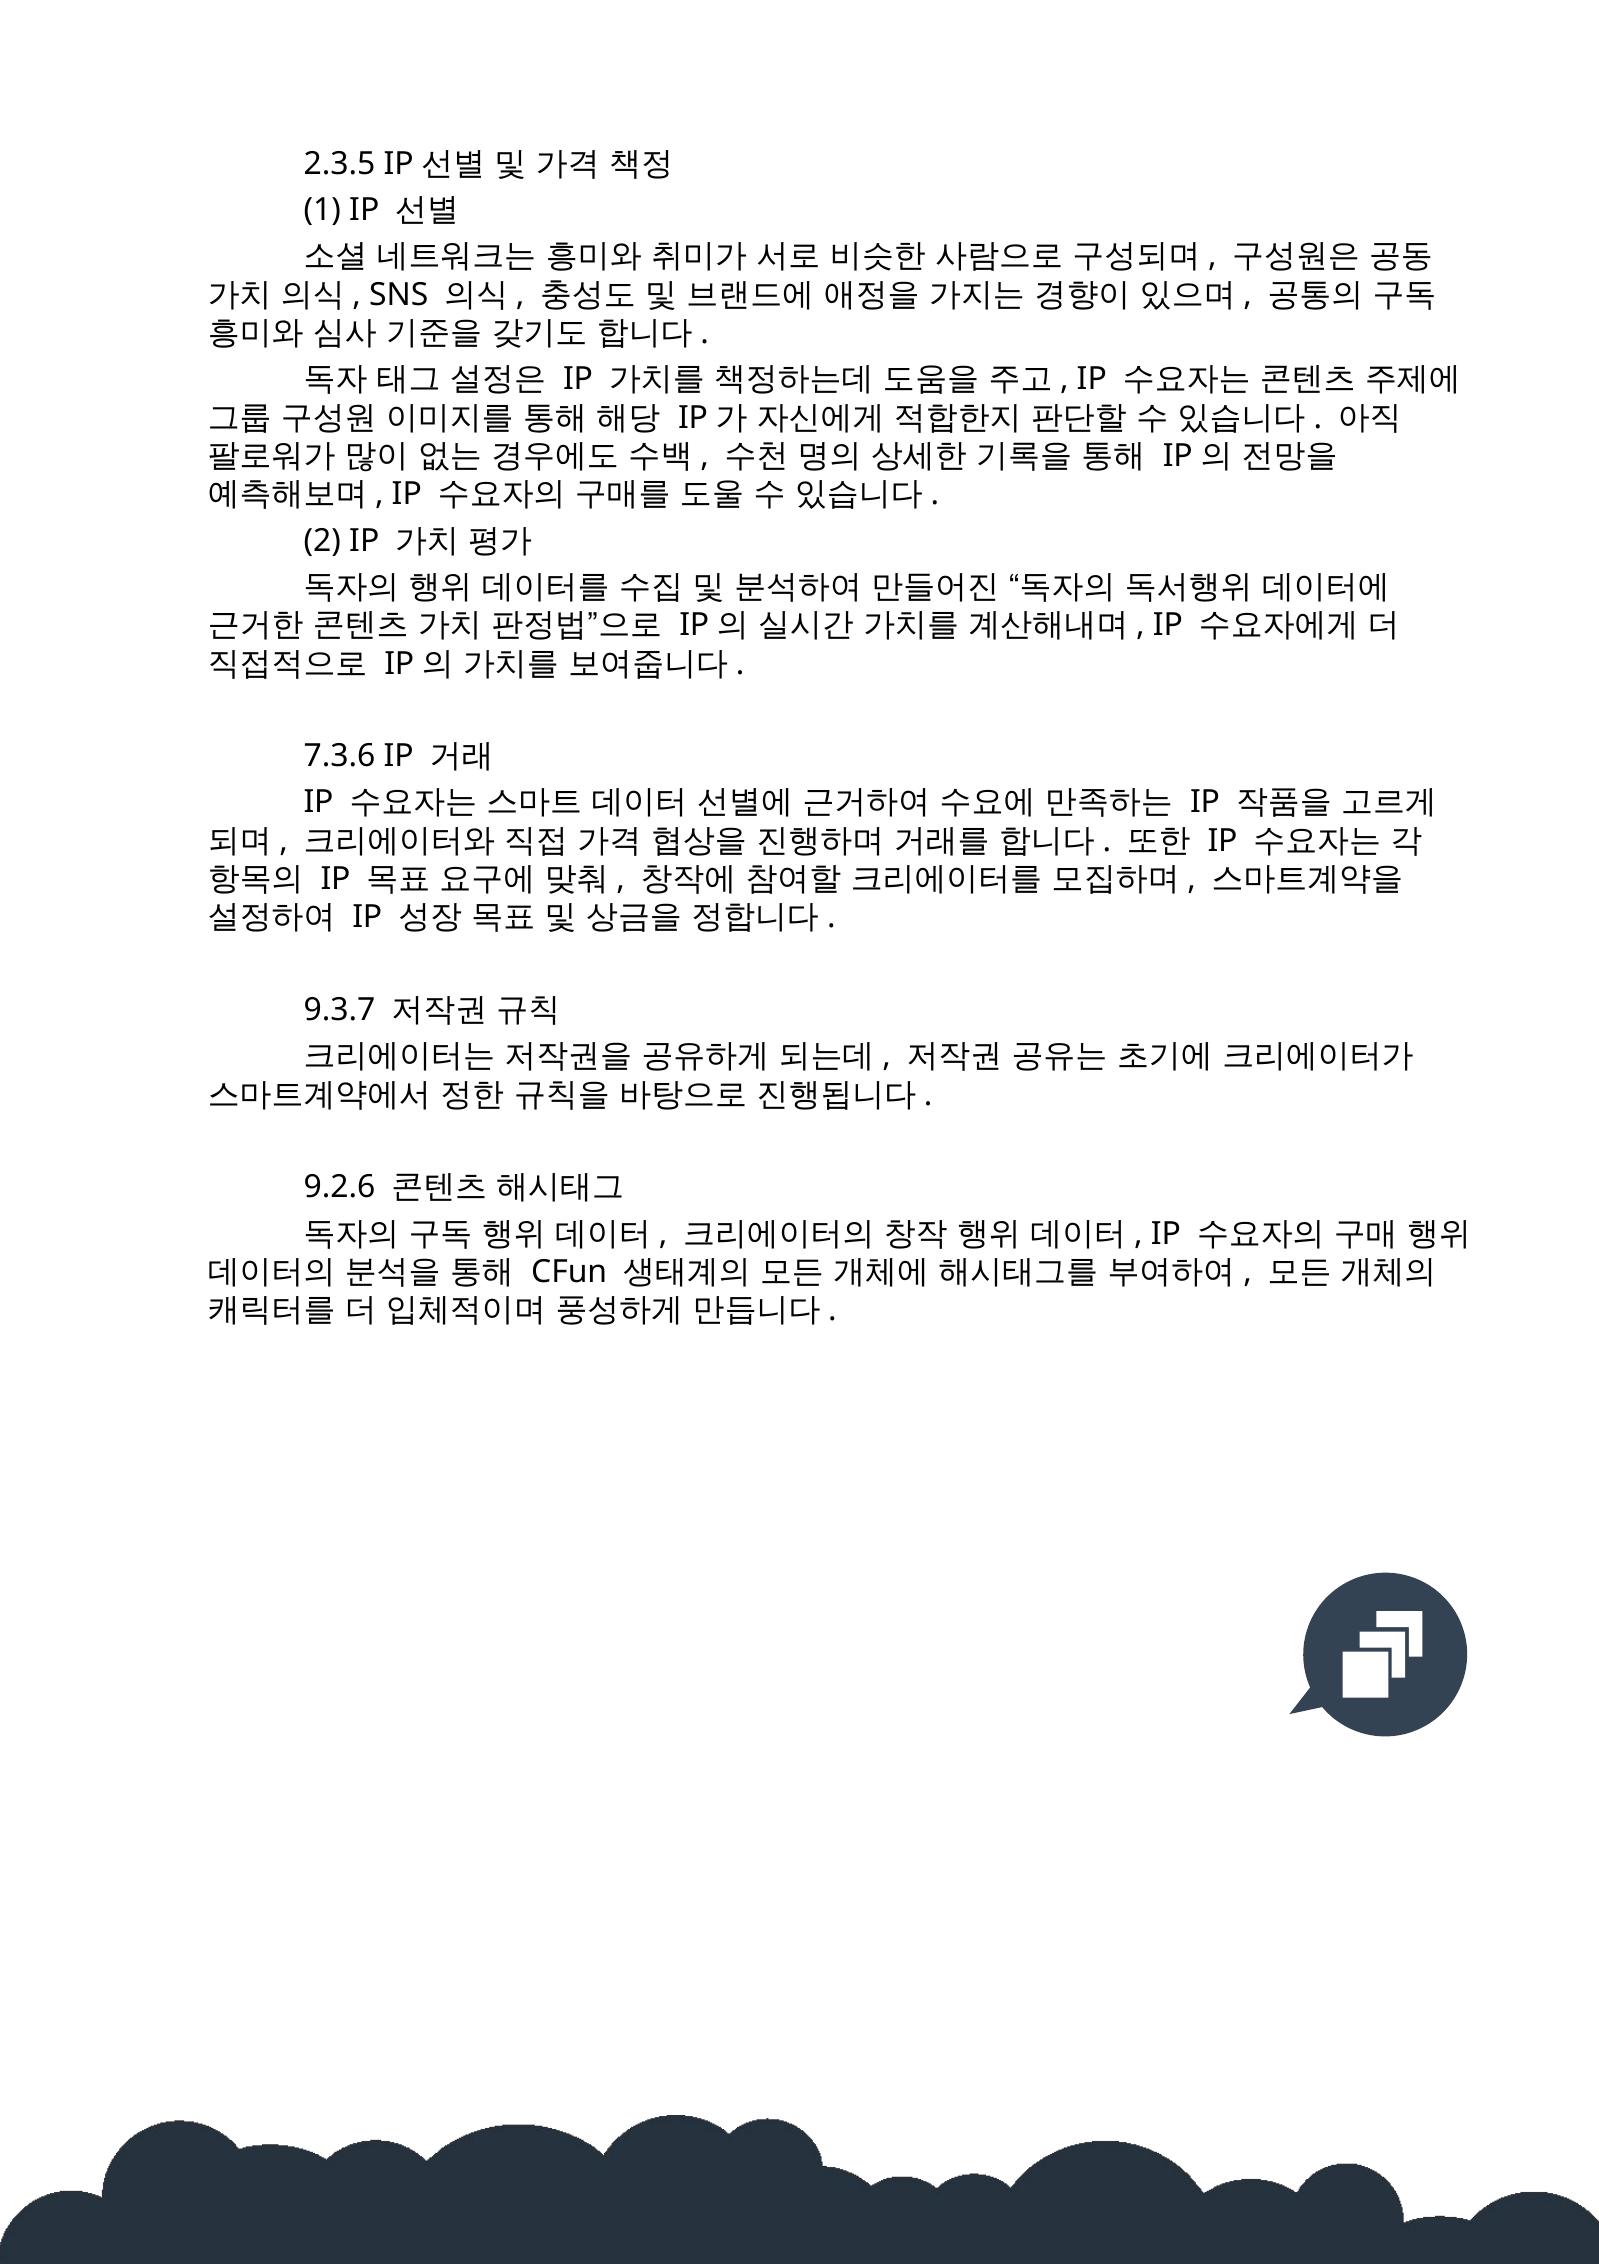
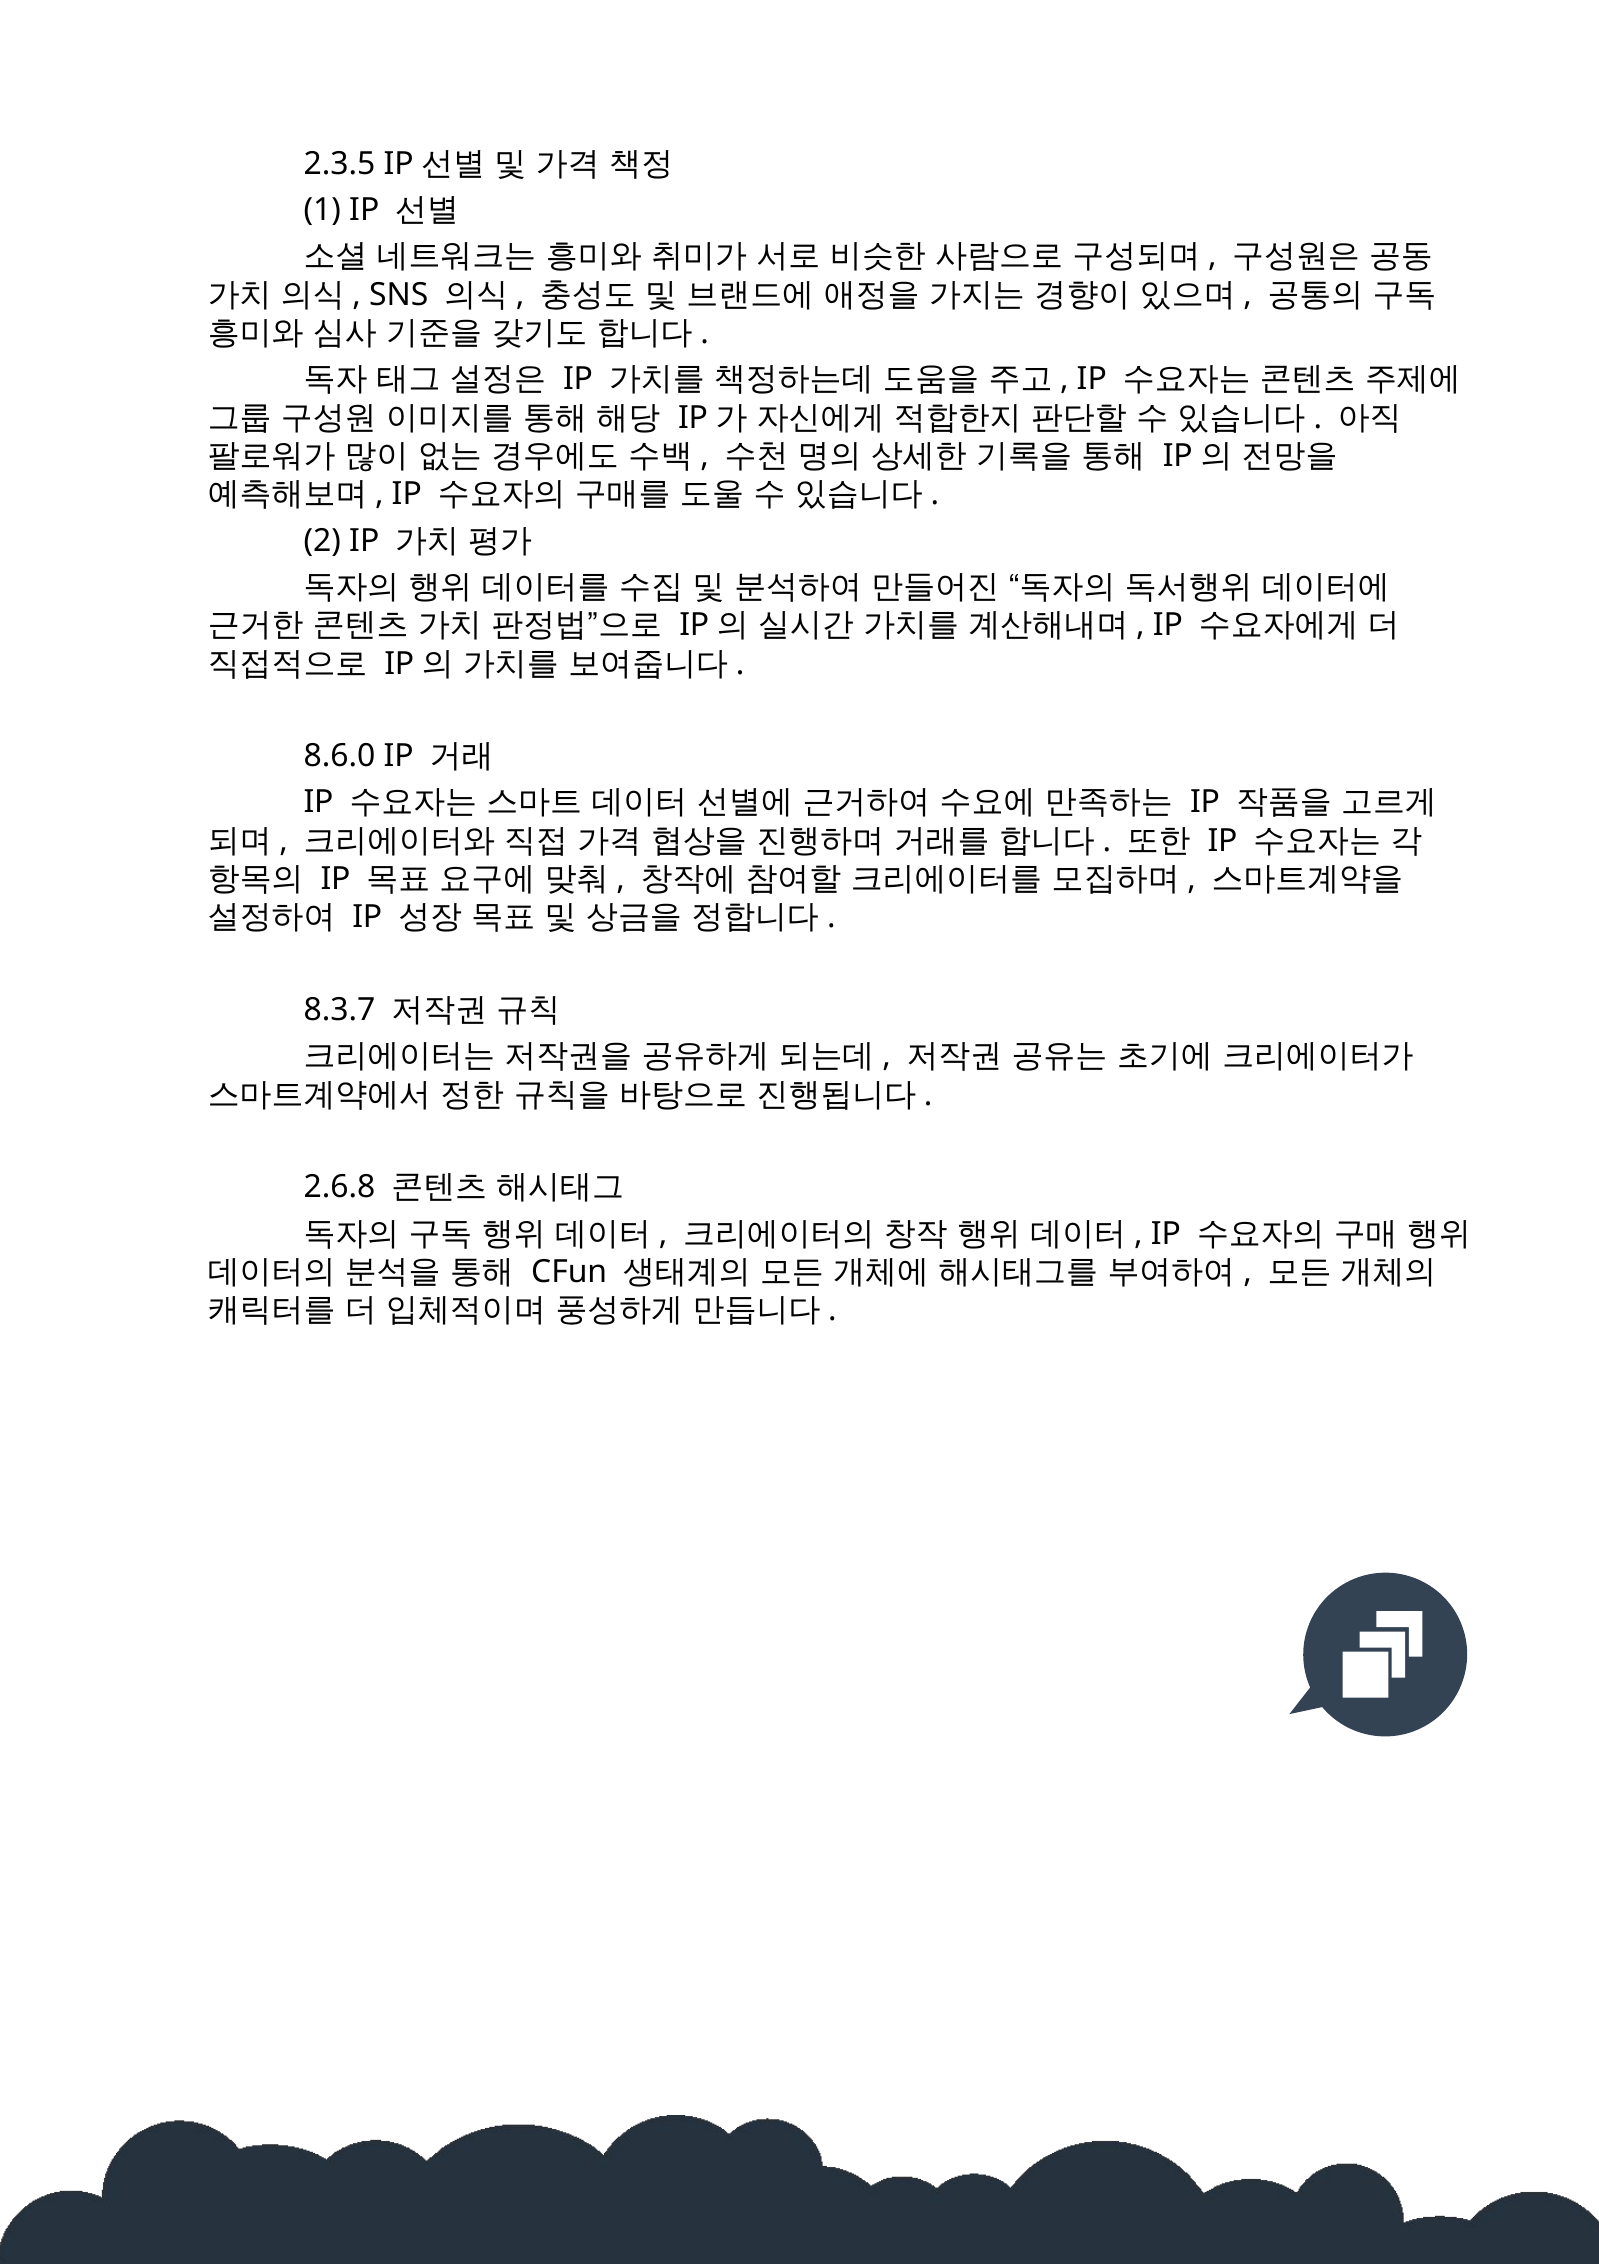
7.3.6: 7.3.6 -> 8.6.0 (340, 756)
9.3.7: 9.3.7 -> 8.3.7 (340, 1010)
9.2.6: 9.2.6 -> 2.6.8 (340, 1187)
